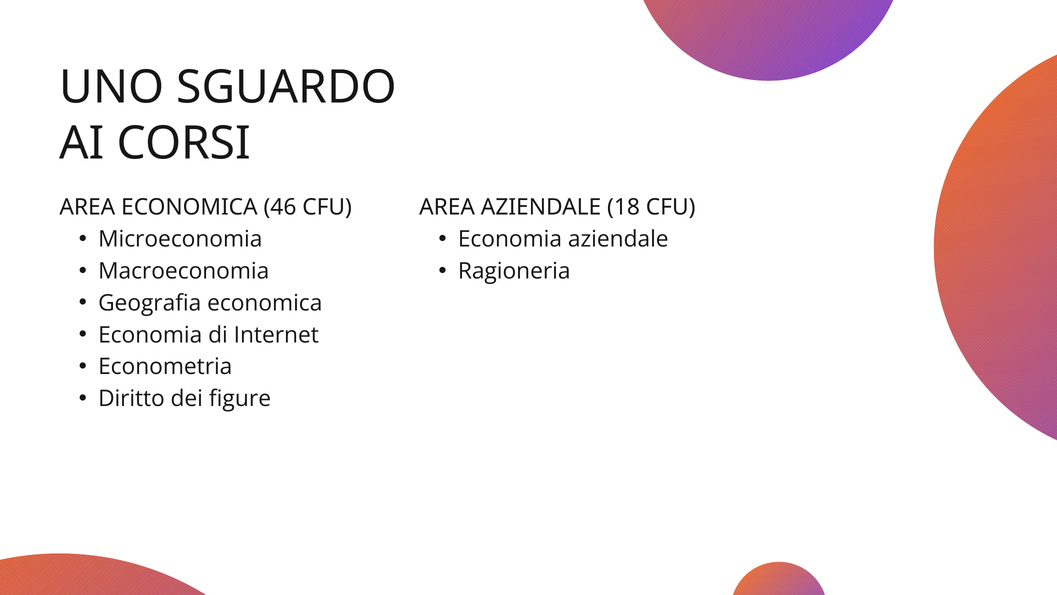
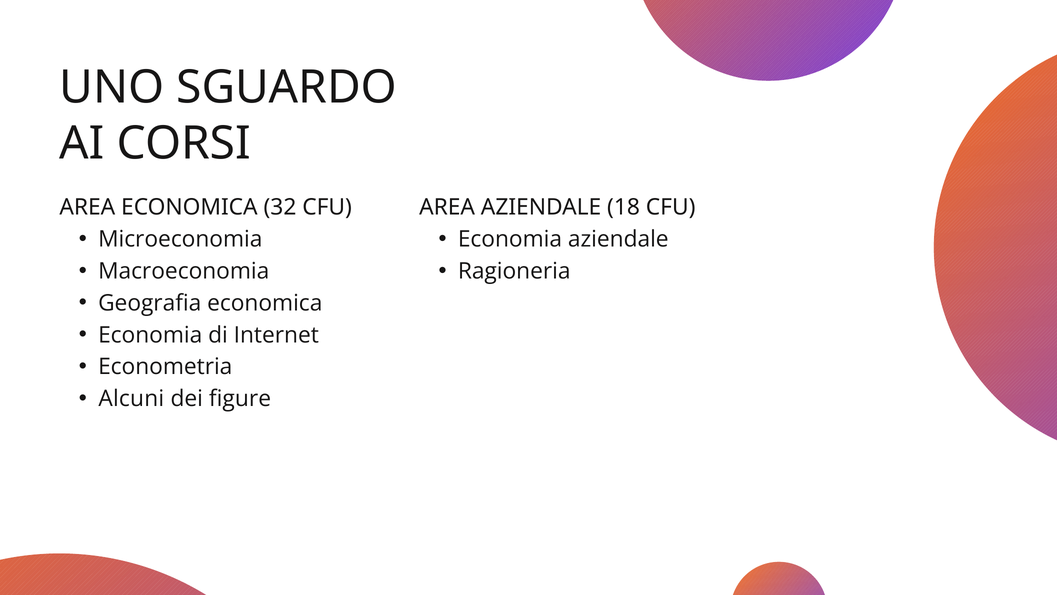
46: 46 -> 32 (280, 207)
Diritto: Diritto -> Alcuni (131, 398)
